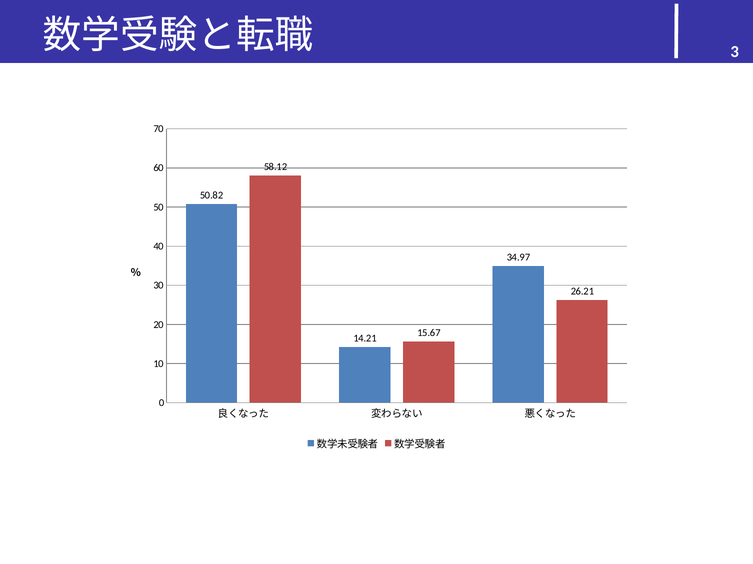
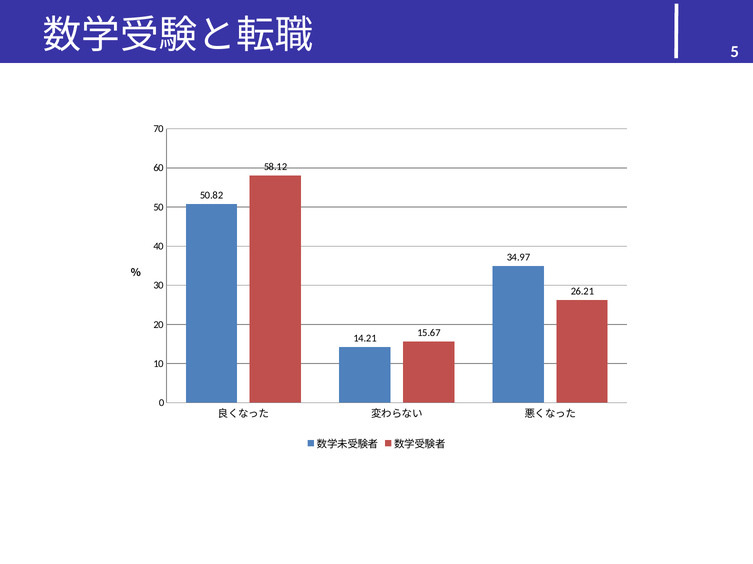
3: 3 -> 5 (735, 52)
